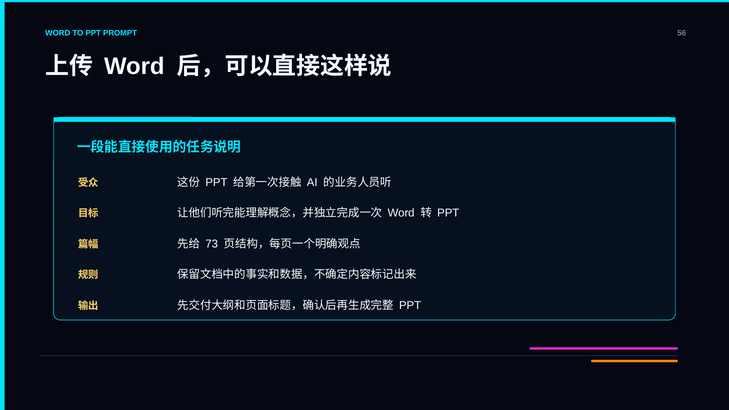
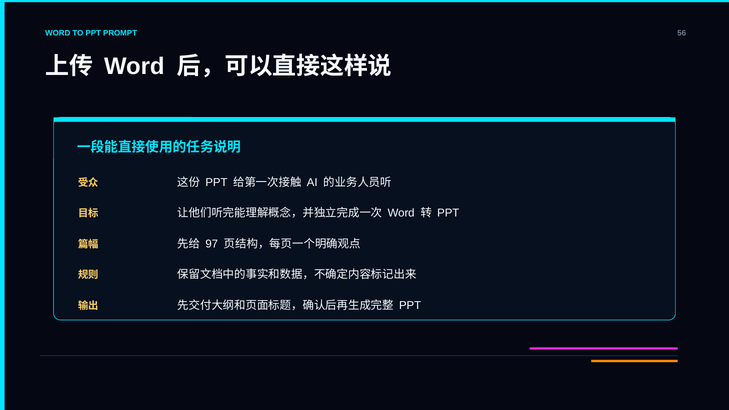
73: 73 -> 97 (212, 244)
